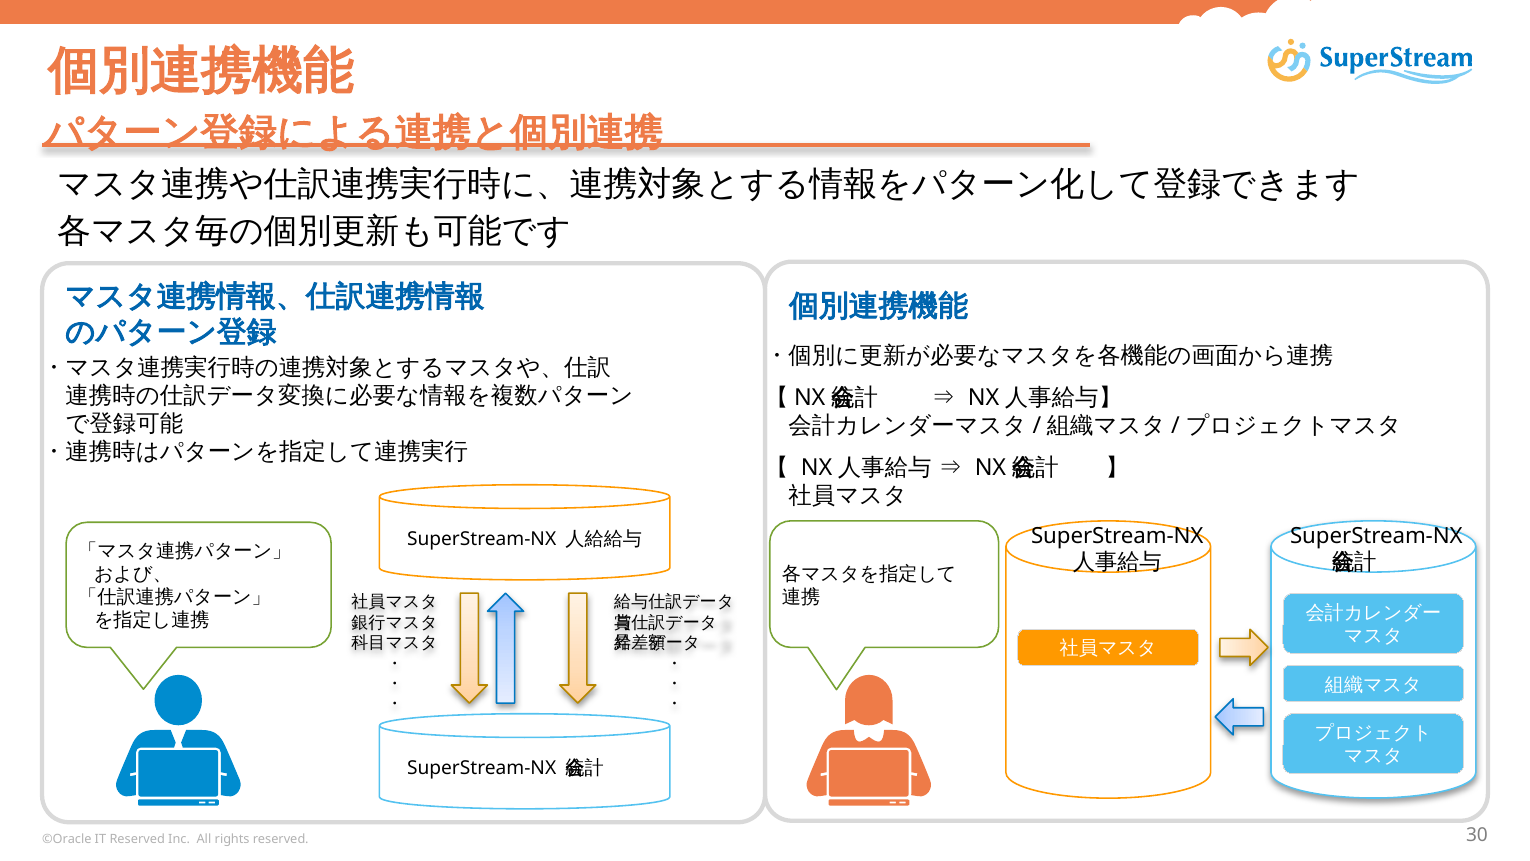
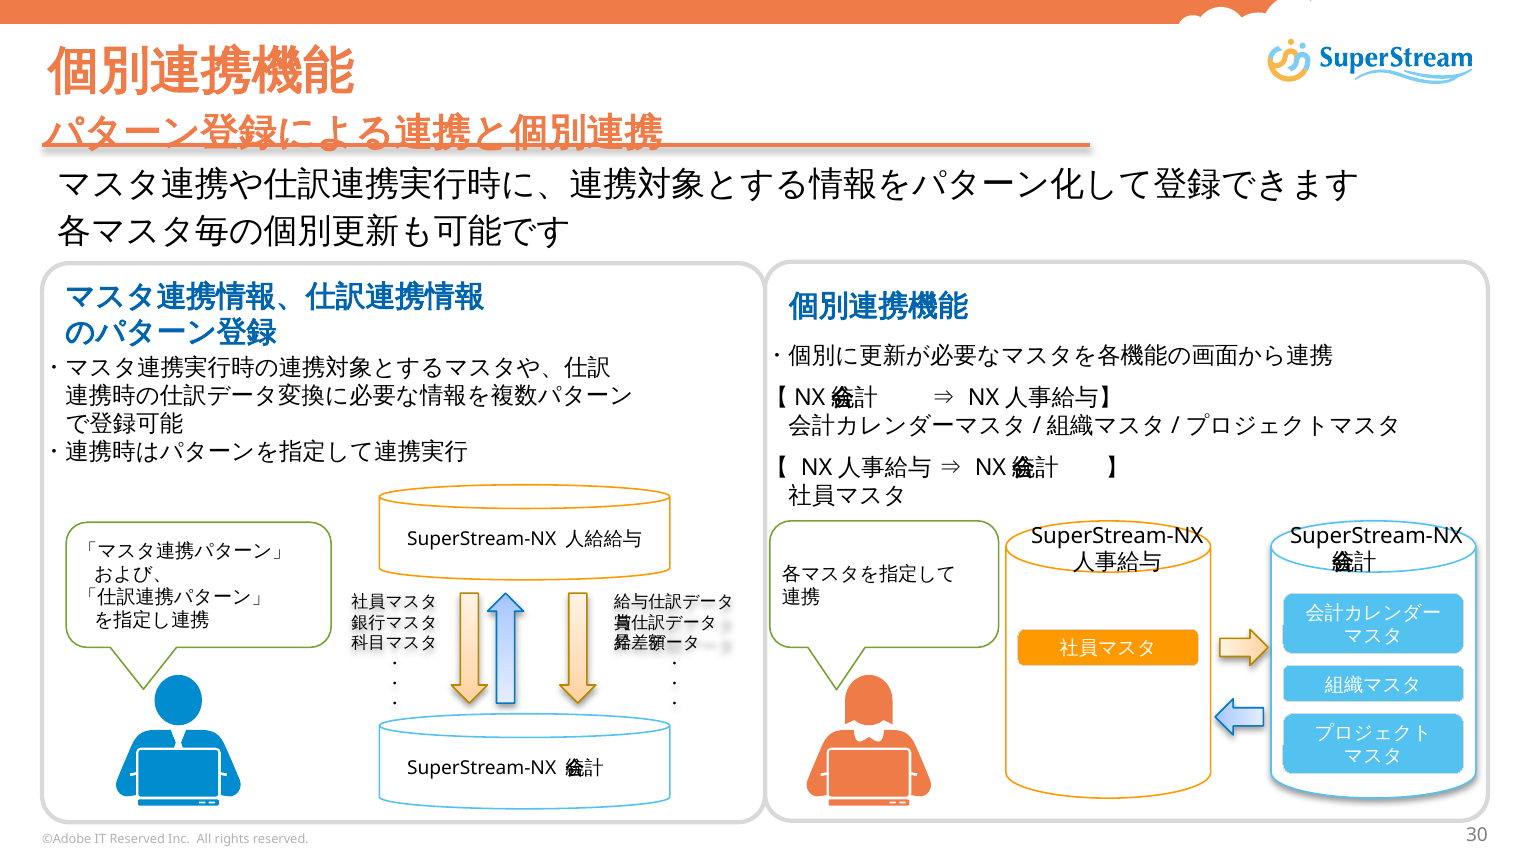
©Oracle: ©Oracle -> ©Adobe (67, 839)
